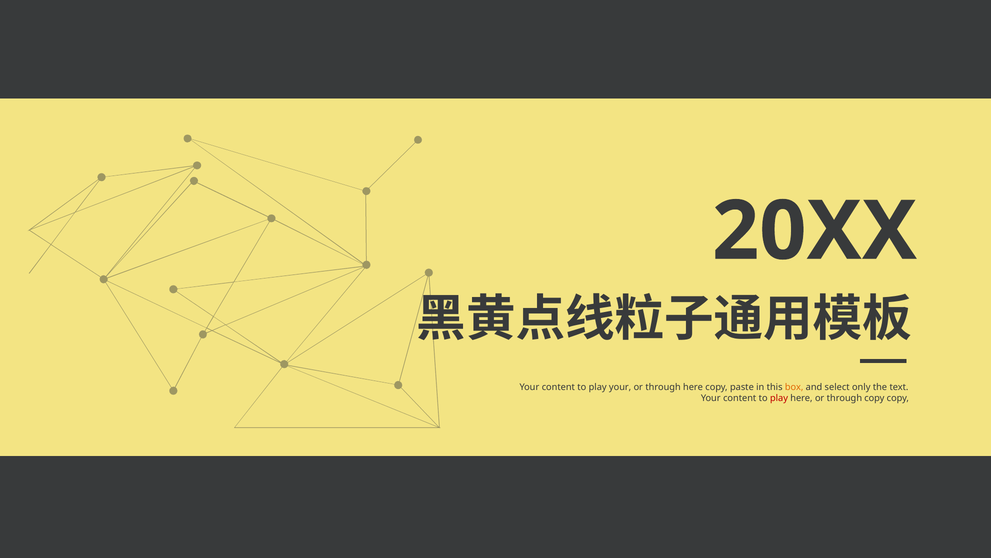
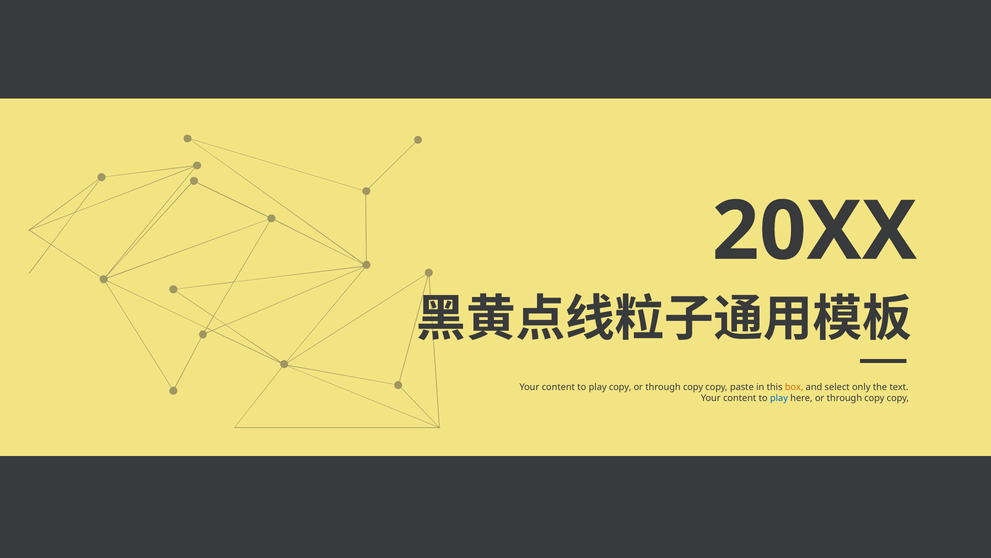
play your: your -> copy (620, 387)
here: here -> copy (693, 387)
play colour: red -> blue (779, 398)
